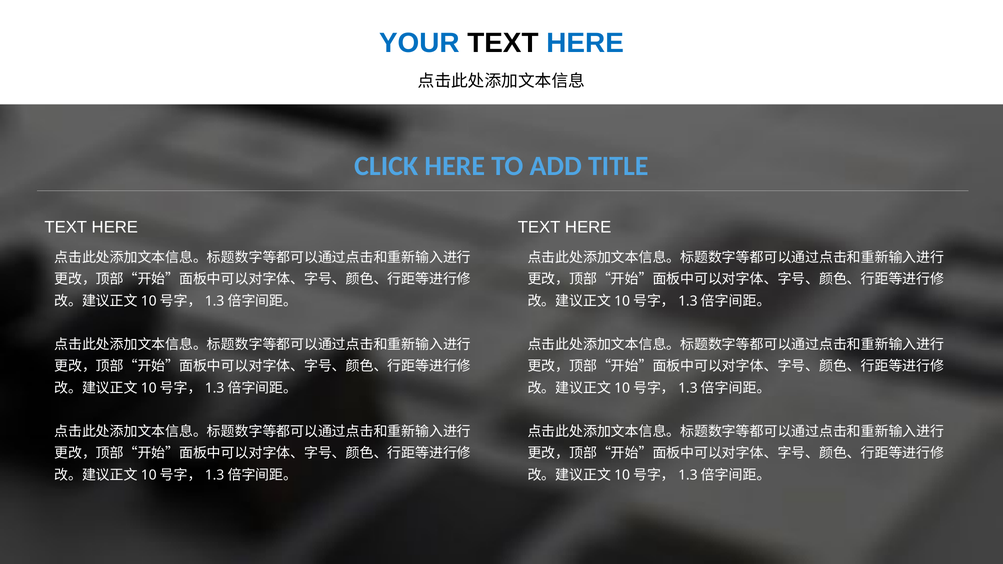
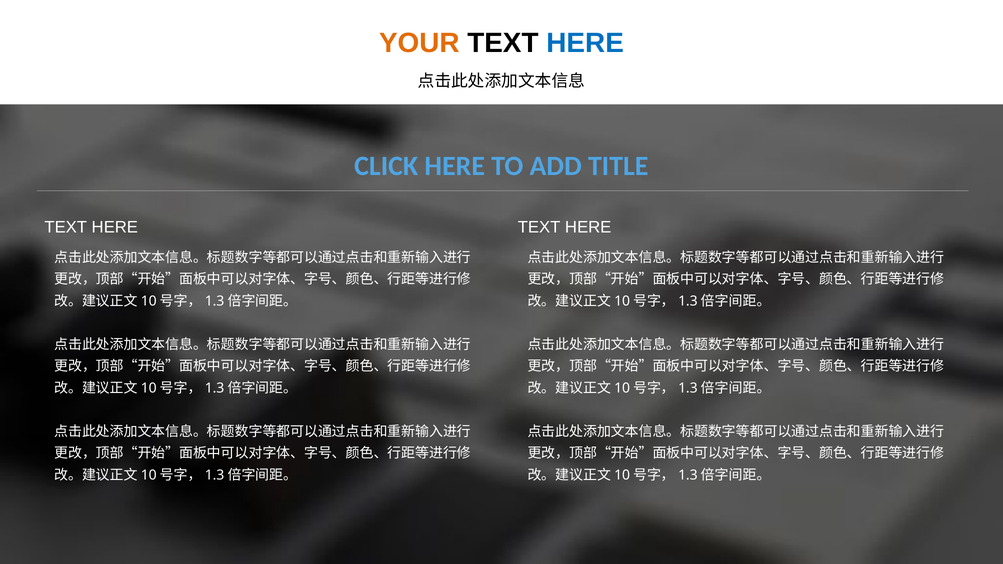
YOUR colour: blue -> orange (419, 43)
